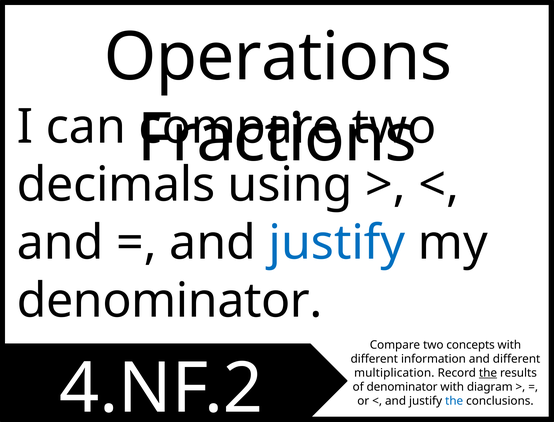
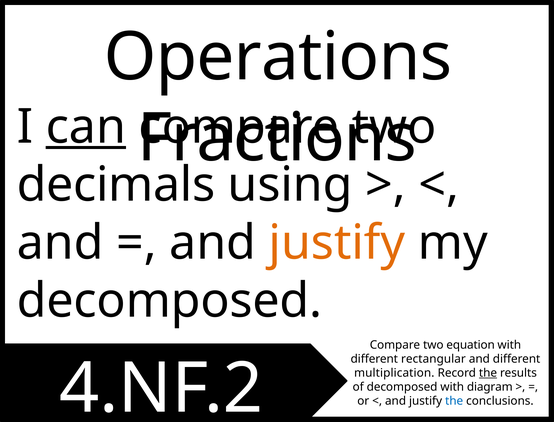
can underline: none -> present (86, 127)
justify colour: blue -> orange (337, 243)
denominator: denominator -> decomposed (169, 301)
concepts: concepts -> equation (471, 345)
information: information -> rectangular (433, 359)
of denominator: denominator -> decomposed (402, 387)
